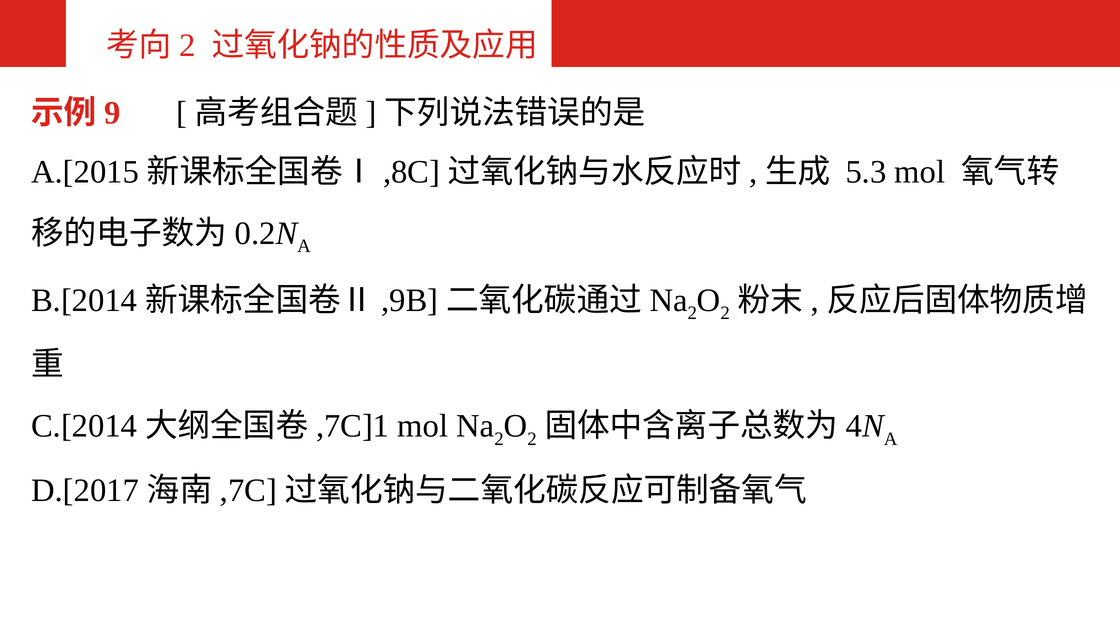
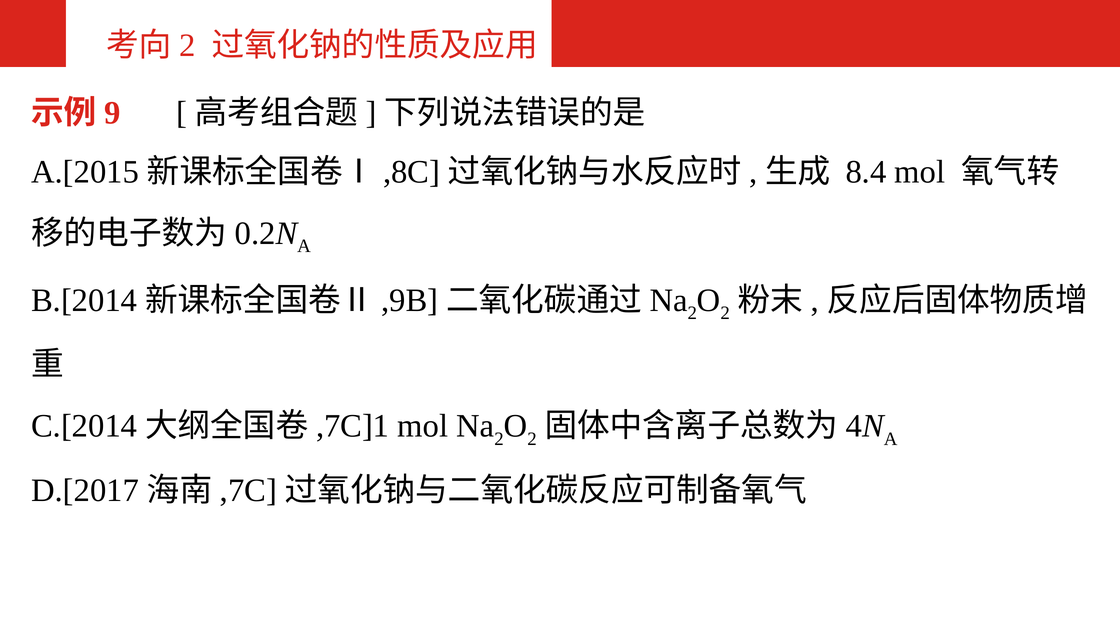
5.3: 5.3 -> 8.4 (866, 172)
